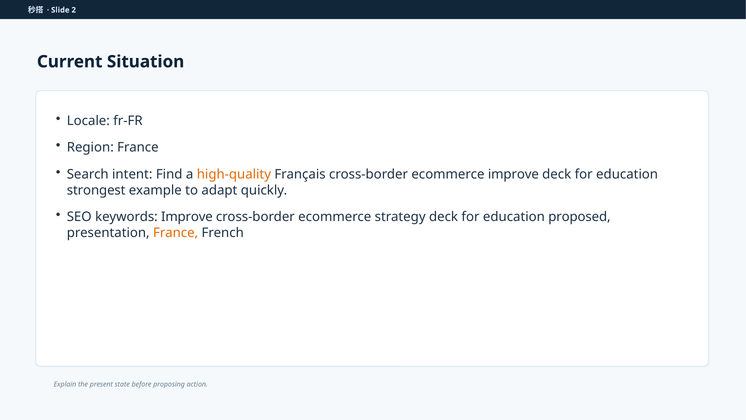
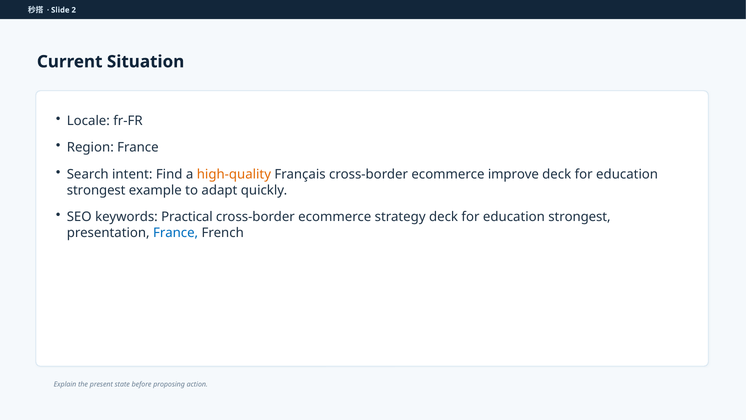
keywords Improve: Improve -> Practical (187, 217)
proposed: proposed -> strongest (579, 217)
France colour: orange -> blue (176, 233)
